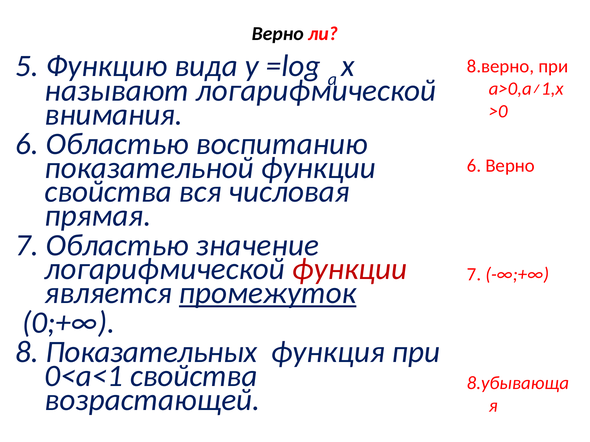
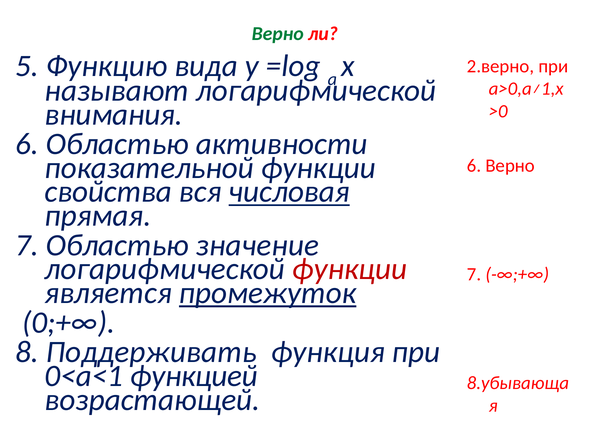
Верно colour: black -> green (278, 34)
8.верно: 8.верно -> 2.верно (500, 66)
воспитанию: воспитанию -> активности (282, 144)
числовая underline: none -> present (289, 192)
Показательных: Показательных -> Поддерживать (151, 352)
0<а<1 свойства: свойства -> функцией (194, 376)
